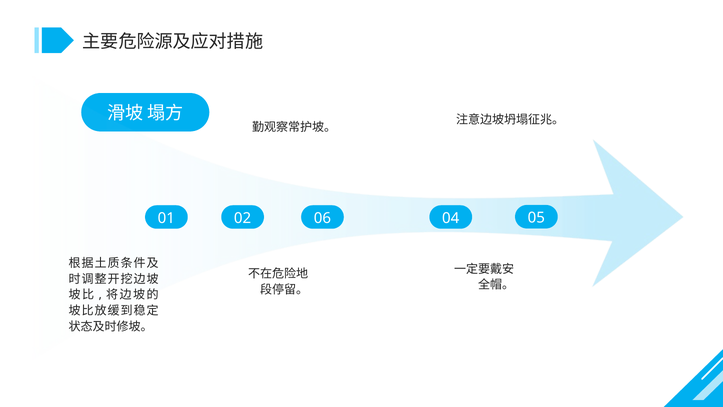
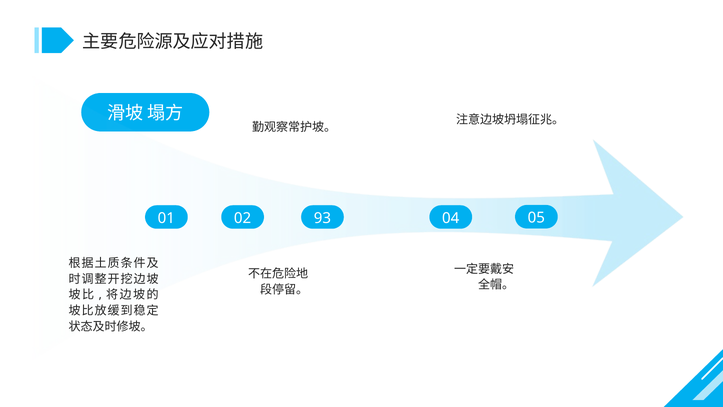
06: 06 -> 93 (322, 218)
